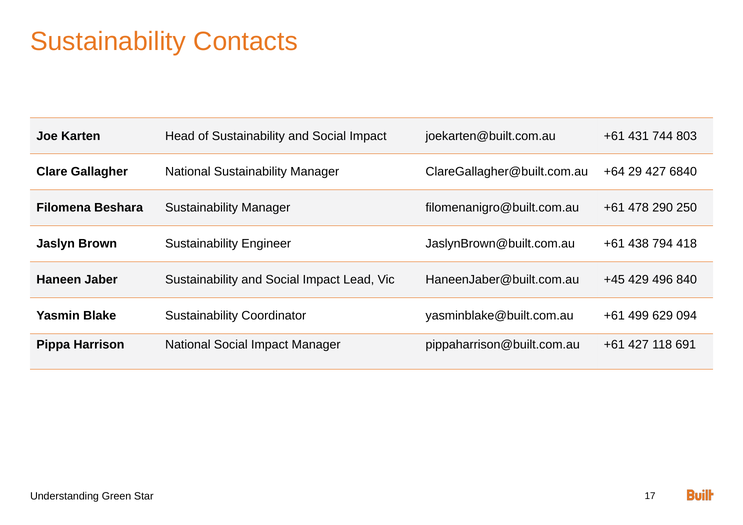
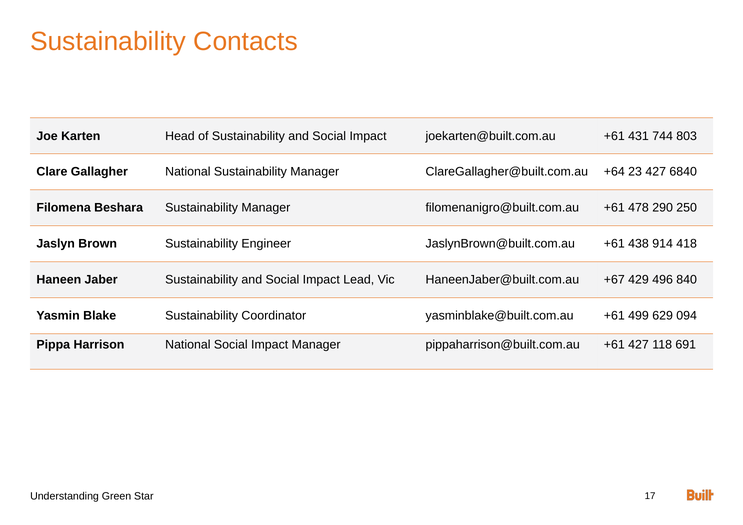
29: 29 -> 23 (635, 172)
794: 794 -> 914 (663, 244)
+45: +45 -> +67 (614, 280)
